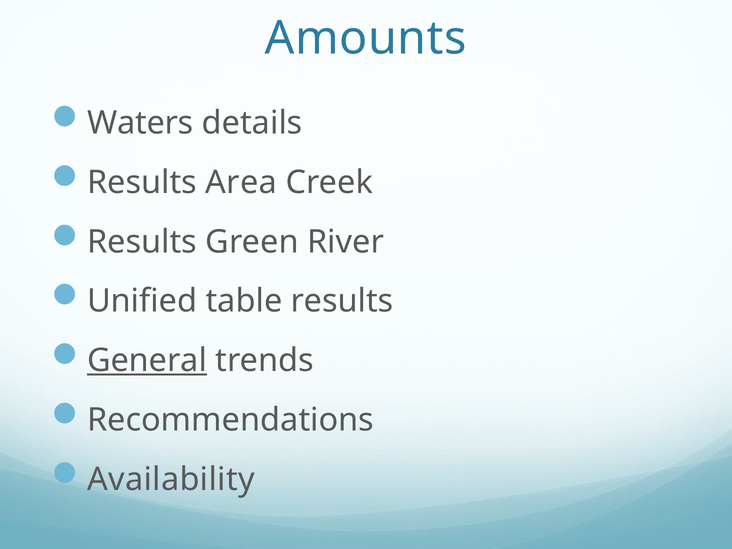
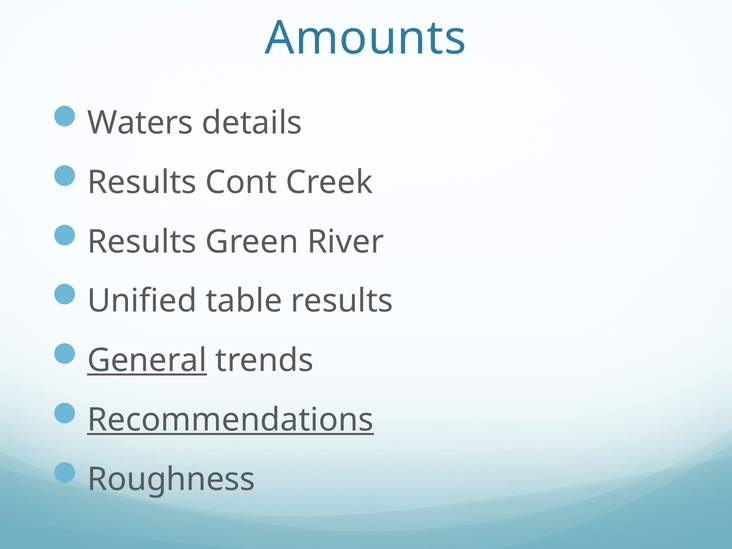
Area: Area -> Cont (241, 182)
Recommendations underline: none -> present (231, 420)
Availability: Availability -> Roughness (171, 479)
